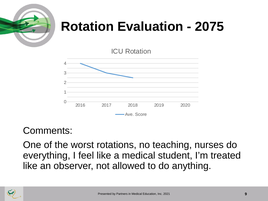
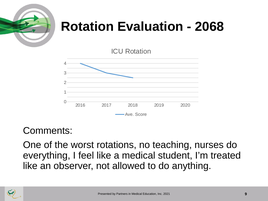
2075: 2075 -> 2068 (209, 27)
